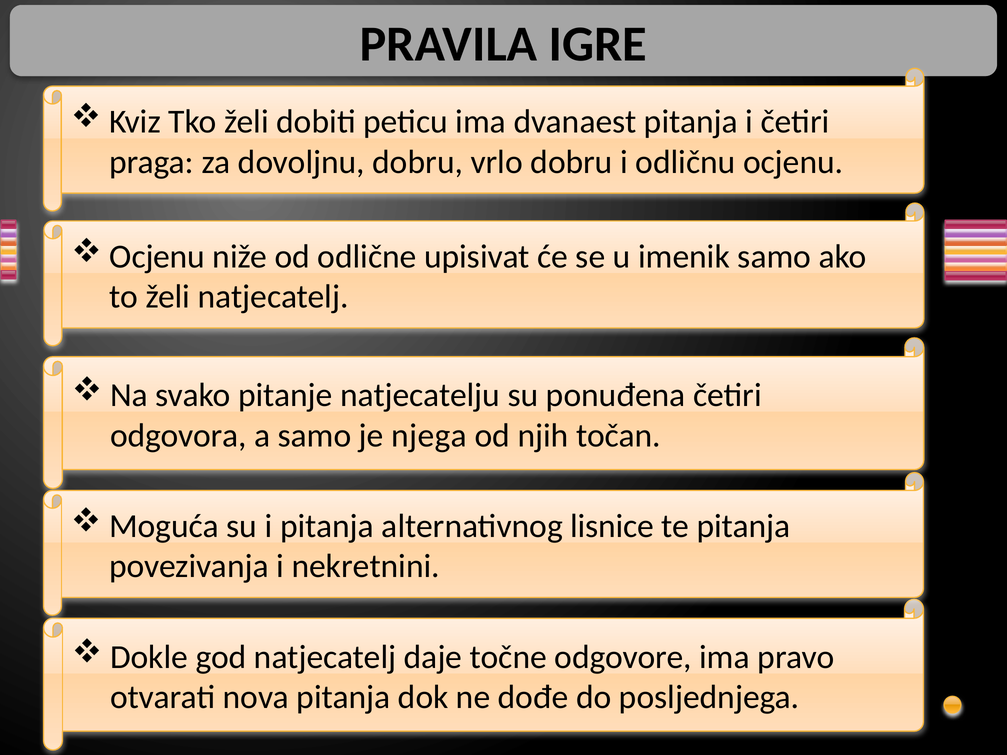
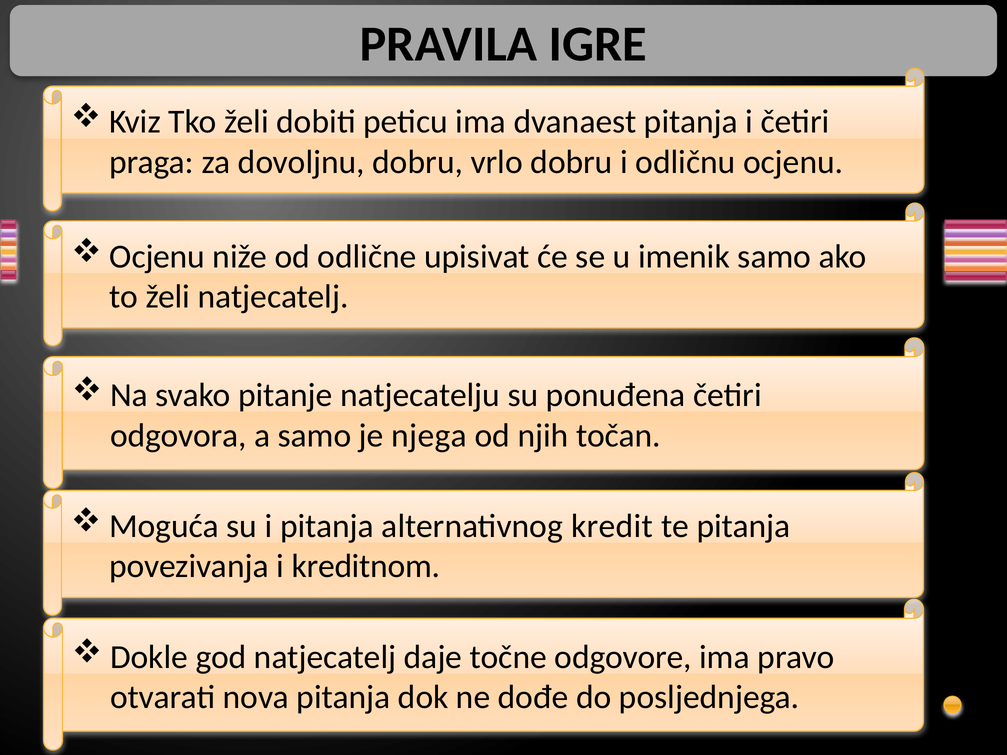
lisnice: lisnice -> kredit (612, 526)
nekretnini: nekretnini -> kreditnom (366, 567)
